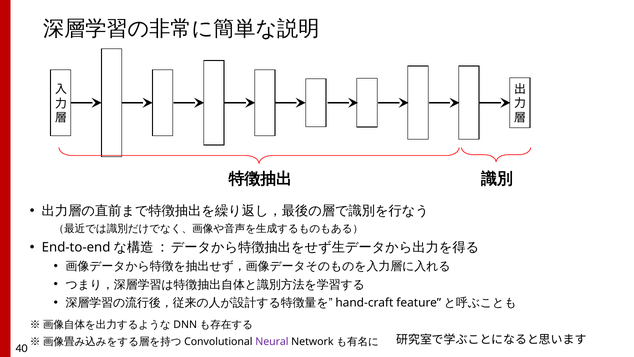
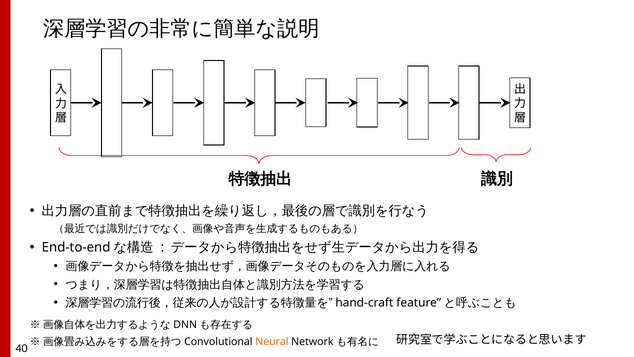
Neural colour: purple -> orange (272, 341)
